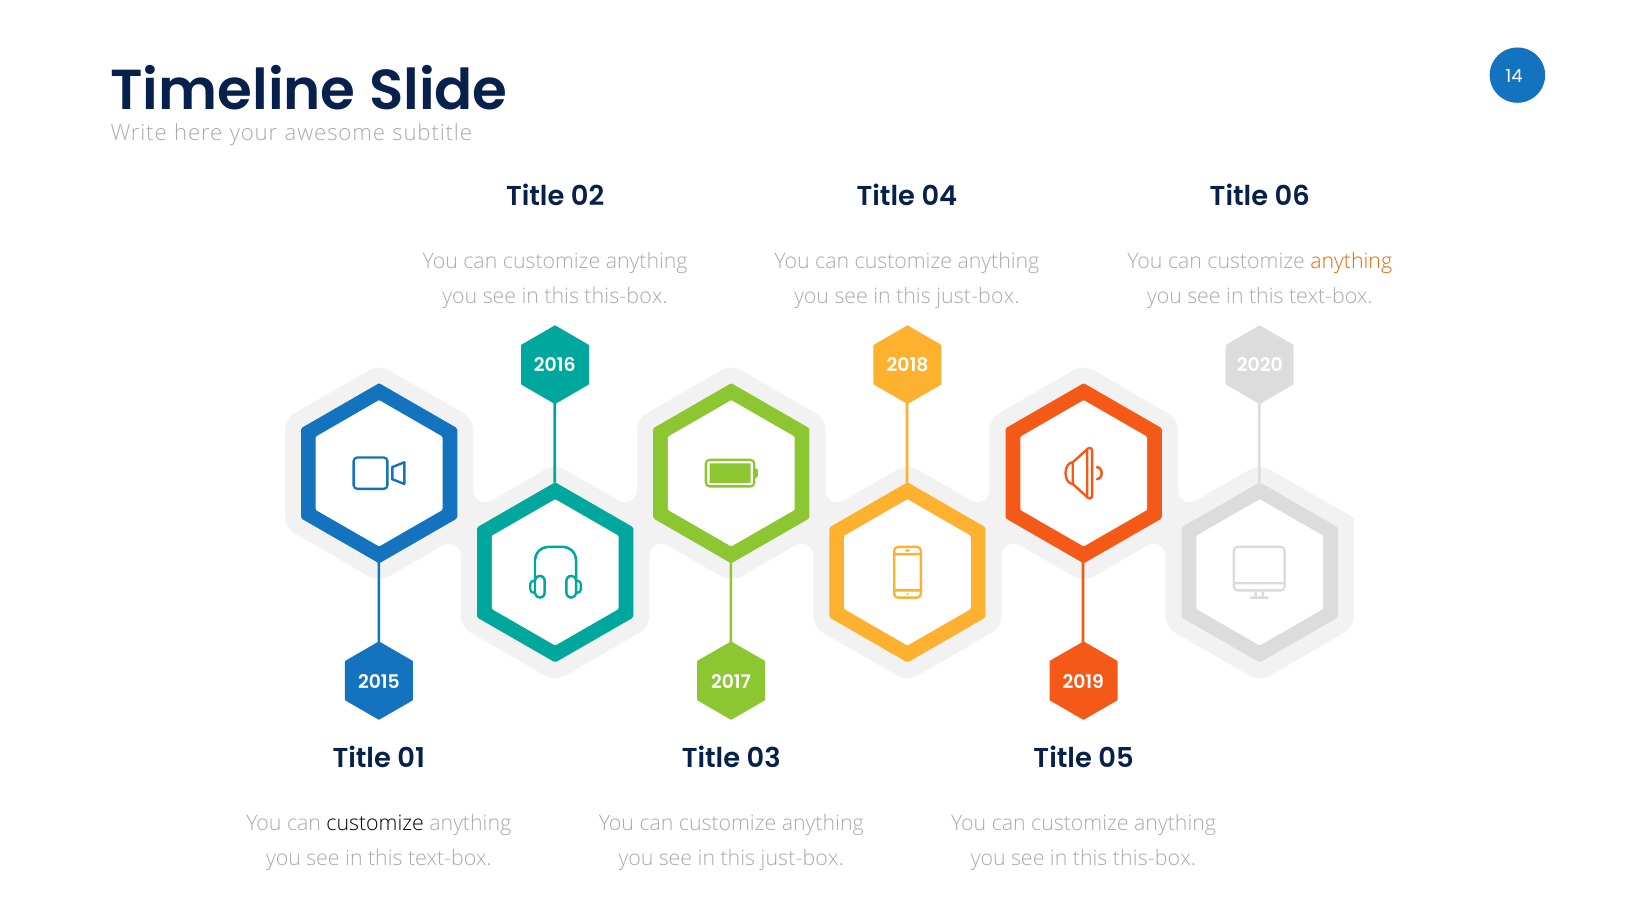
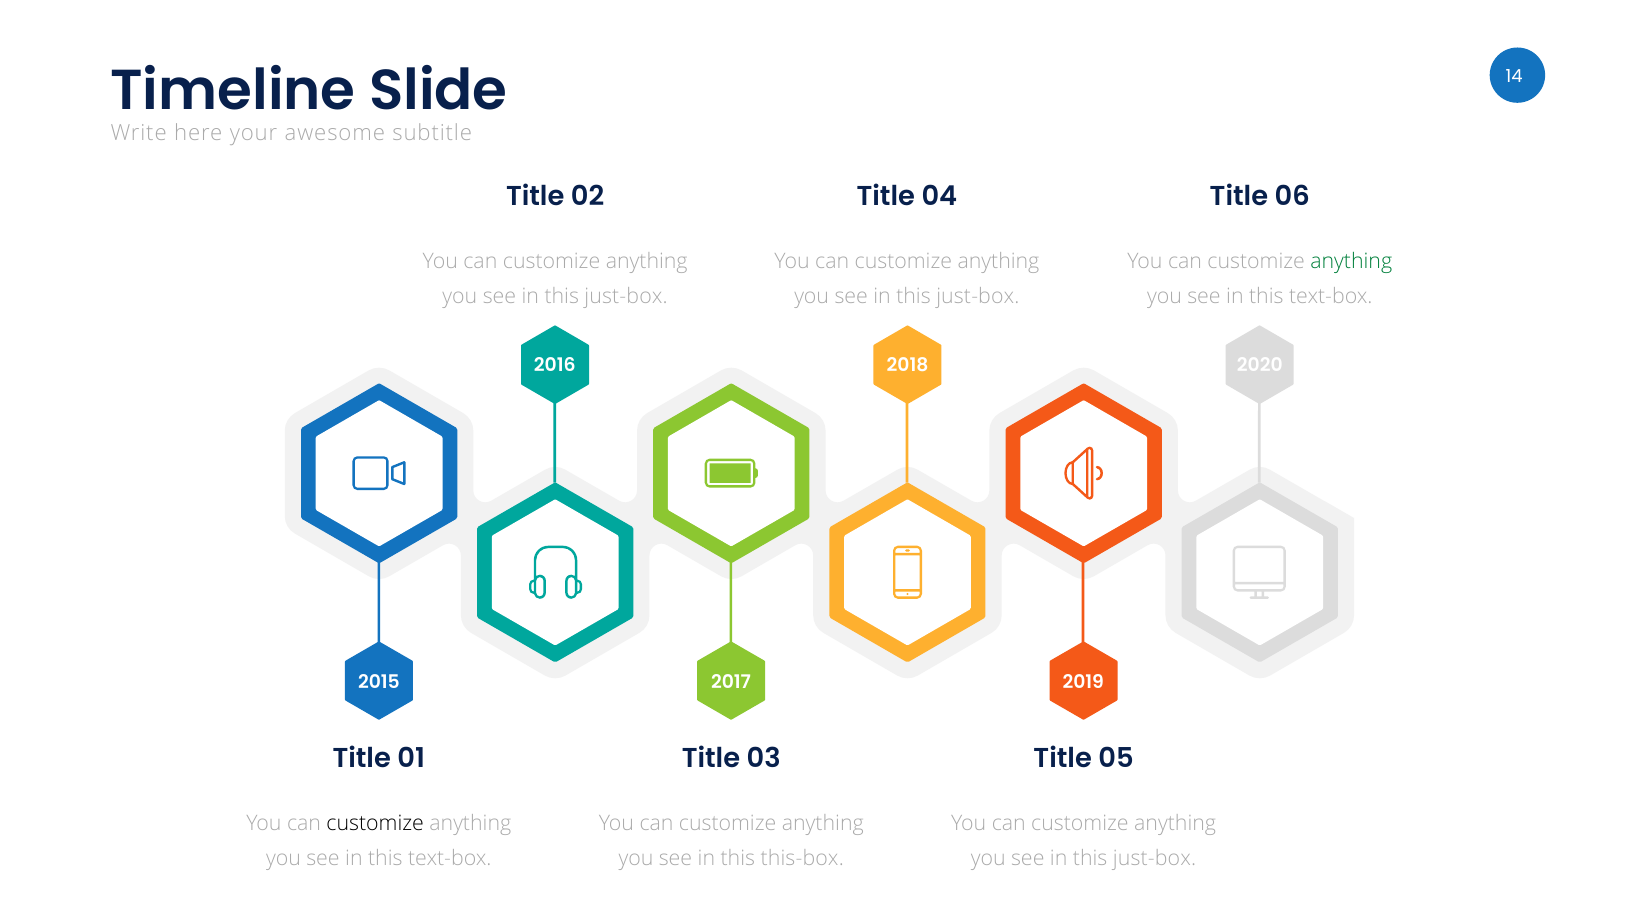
anything colour: orange -> green (1351, 261)
this-box: this-box -> just-box (626, 296)
just-box: just-box -> this-box (802, 859)
this-box: this-box -> just-box (1154, 859)
